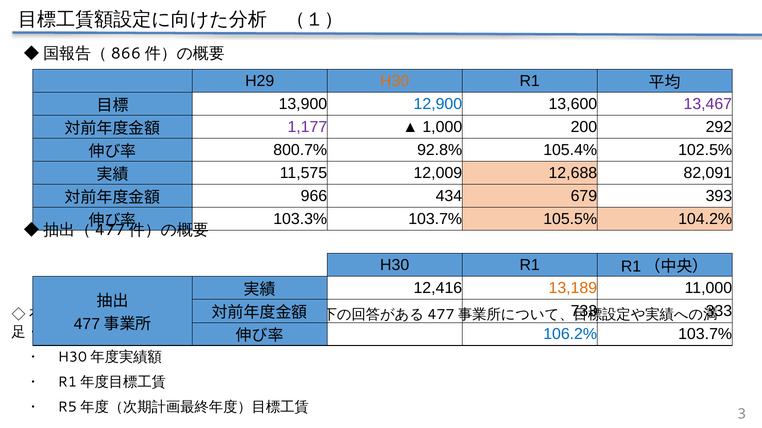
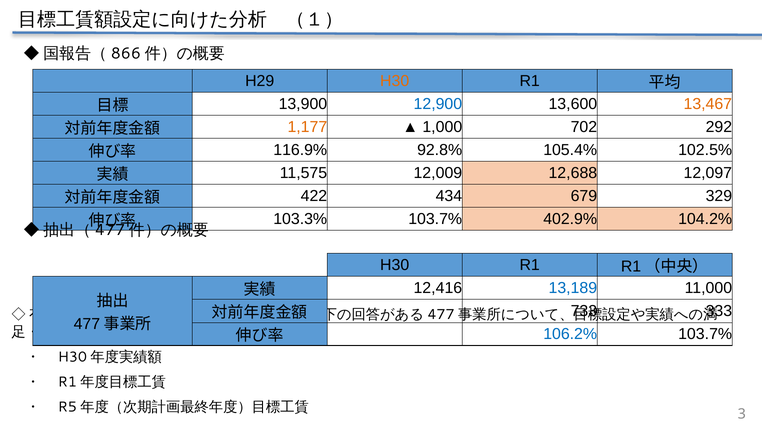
13,467 colour: purple -> orange (708, 104)
1,177 colour: purple -> orange (307, 127)
200: 200 -> 702 (584, 127)
800.7%: 800.7% -> 116.9% (300, 150)
82,091: 82,091 -> 12,097 (708, 173)
966: 966 -> 422 (314, 196)
393: 393 -> 329 (719, 196)
105.5%: 105.5% -> 402.9% (570, 219)
13,189 colour: orange -> blue (573, 289)
